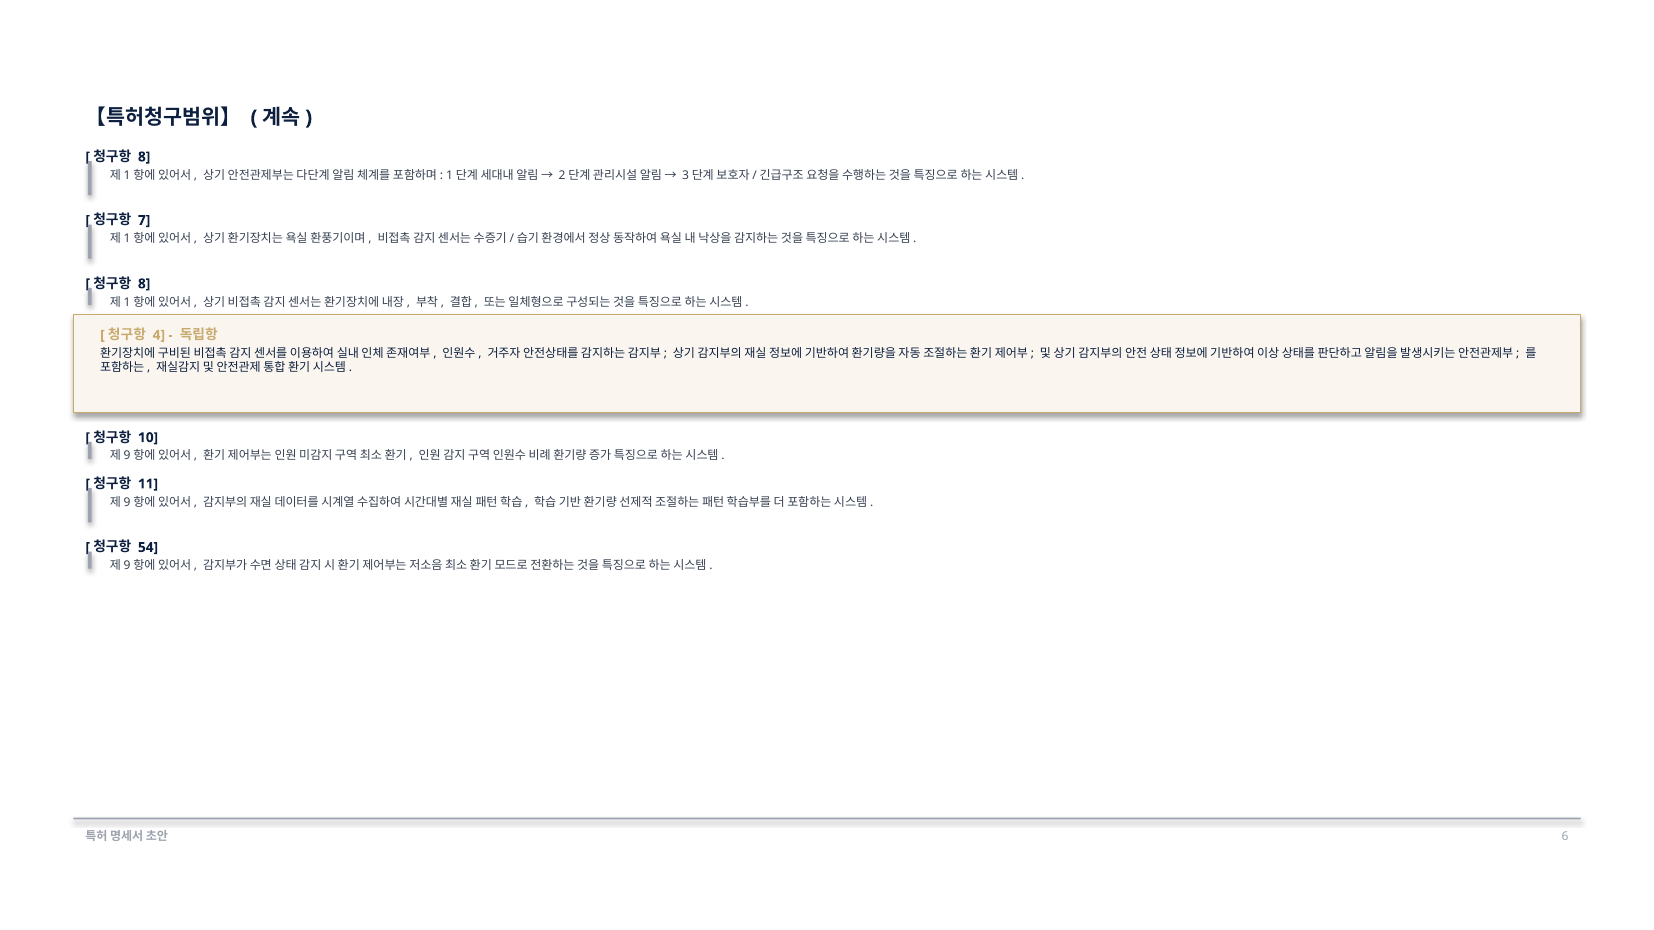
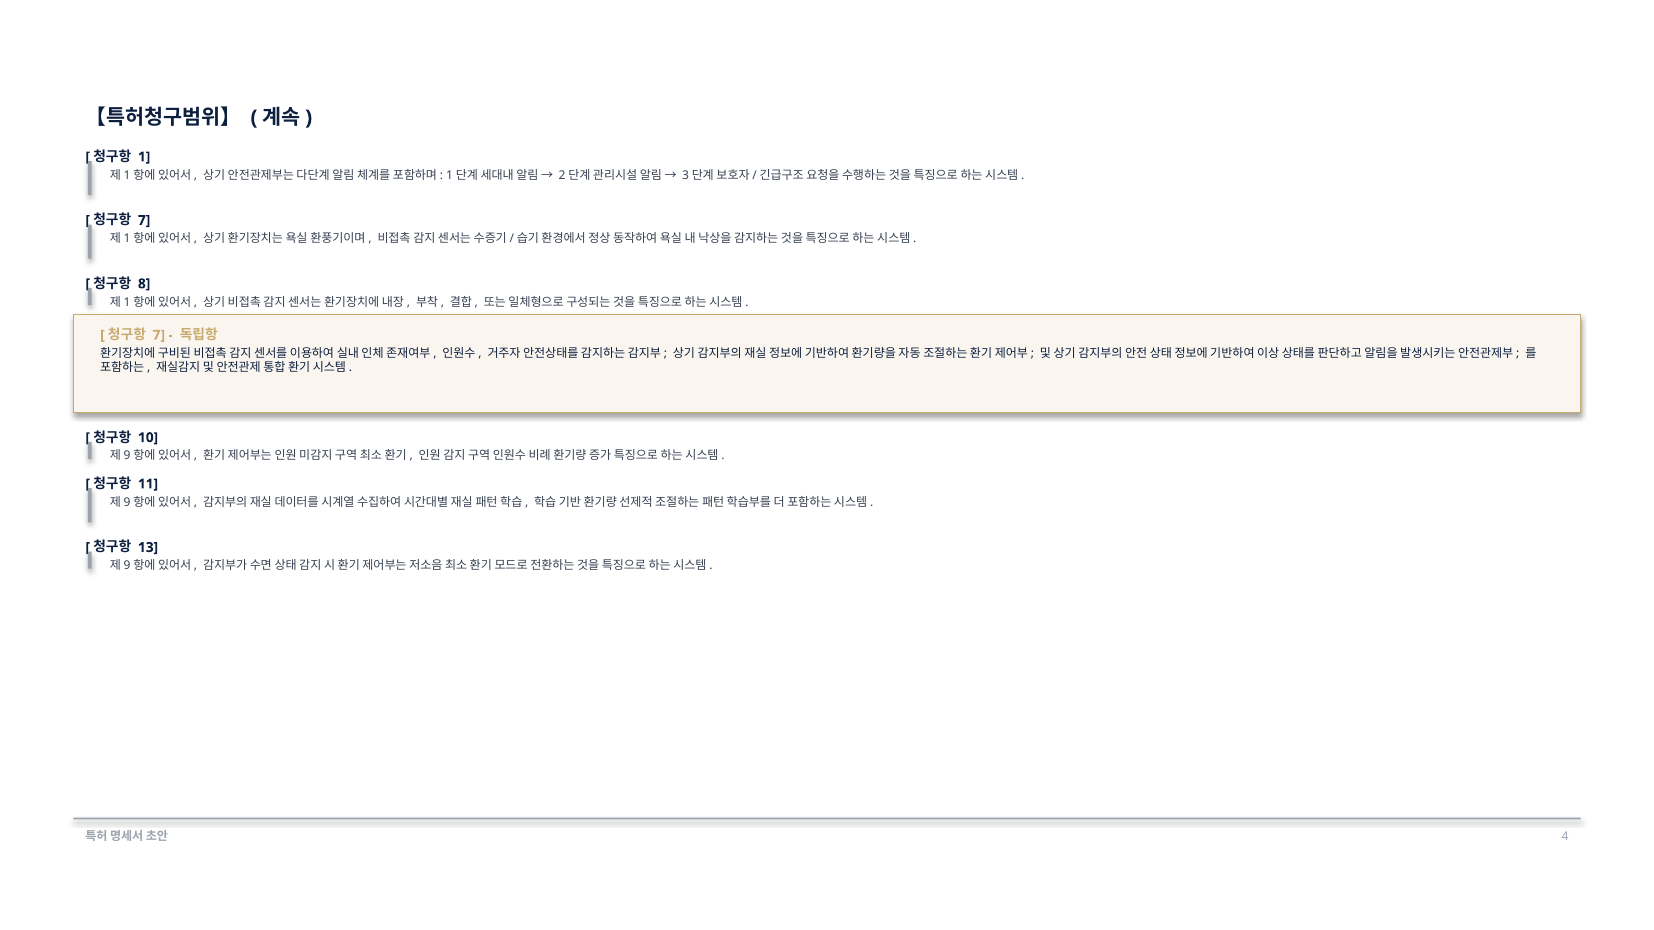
8: 8 -> 1 (144, 157)
4: 4 -> 7 (159, 335)
54: 54 -> 13 (148, 548)
6: 6 -> 4 (1565, 837)
